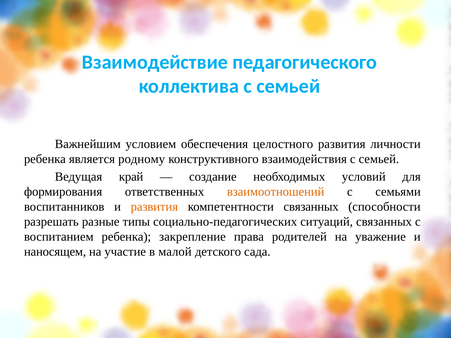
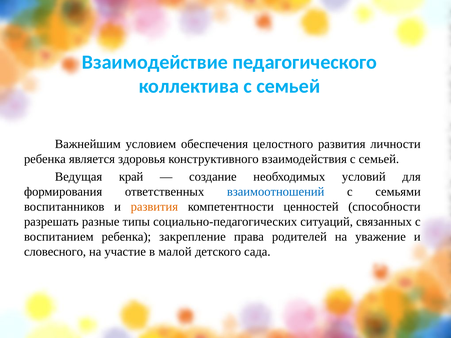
родному: родному -> здоровья (142, 159)
взаимоотношений colour: orange -> blue (276, 192)
компетентности связанных: связанных -> ценностей (311, 207)
наносящем: наносящем -> словесного (55, 252)
